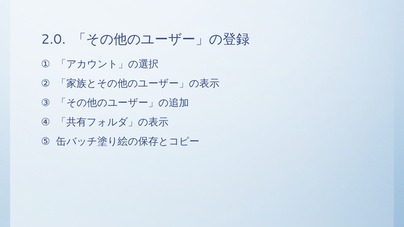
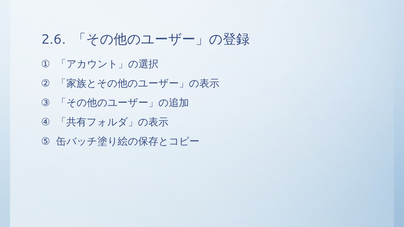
2.0: 2.0 -> 2.6 (53, 40)
